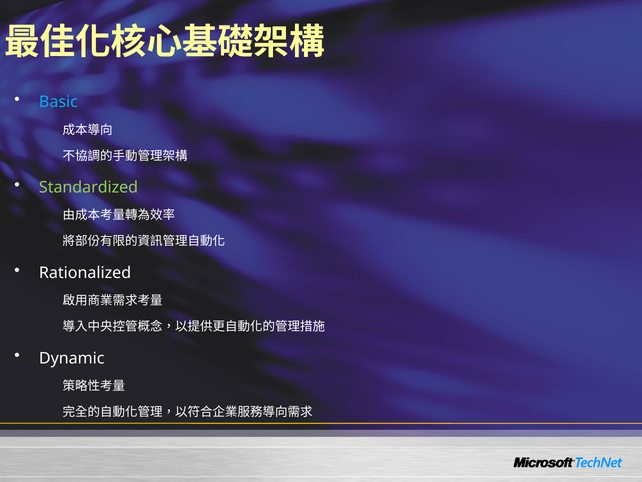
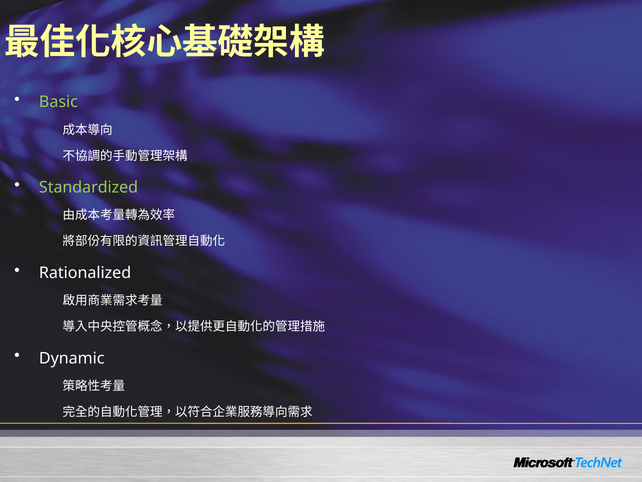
Basic colour: light blue -> light green (58, 102)
